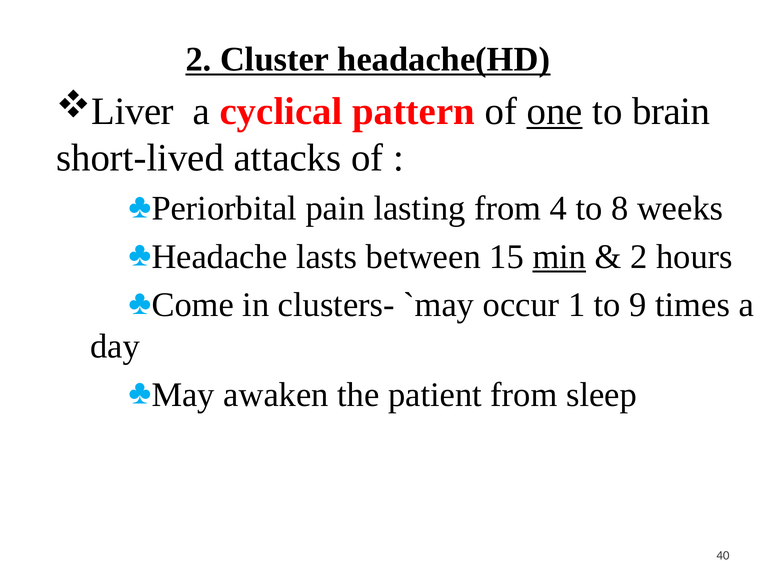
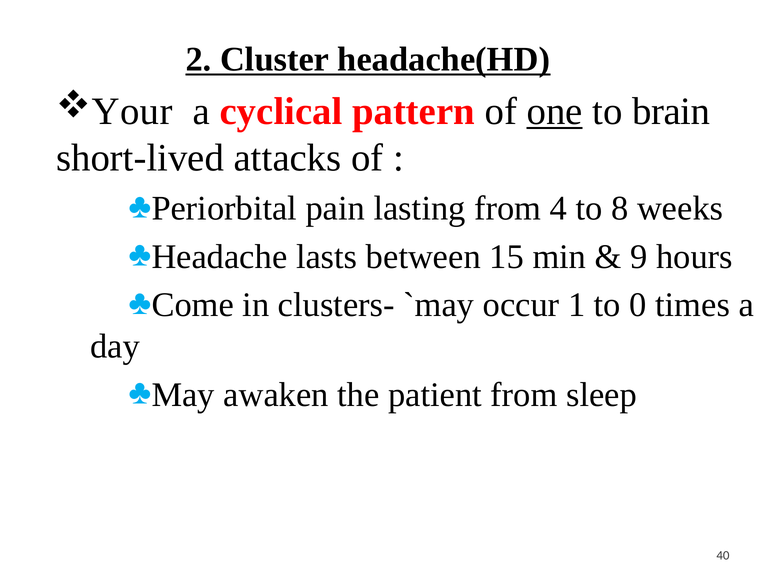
Liver: Liver -> Your (132, 111)
min underline: present -> none (559, 257)
2: 2 -> 9 (639, 257)
9: 9 -> 0 (638, 305)
